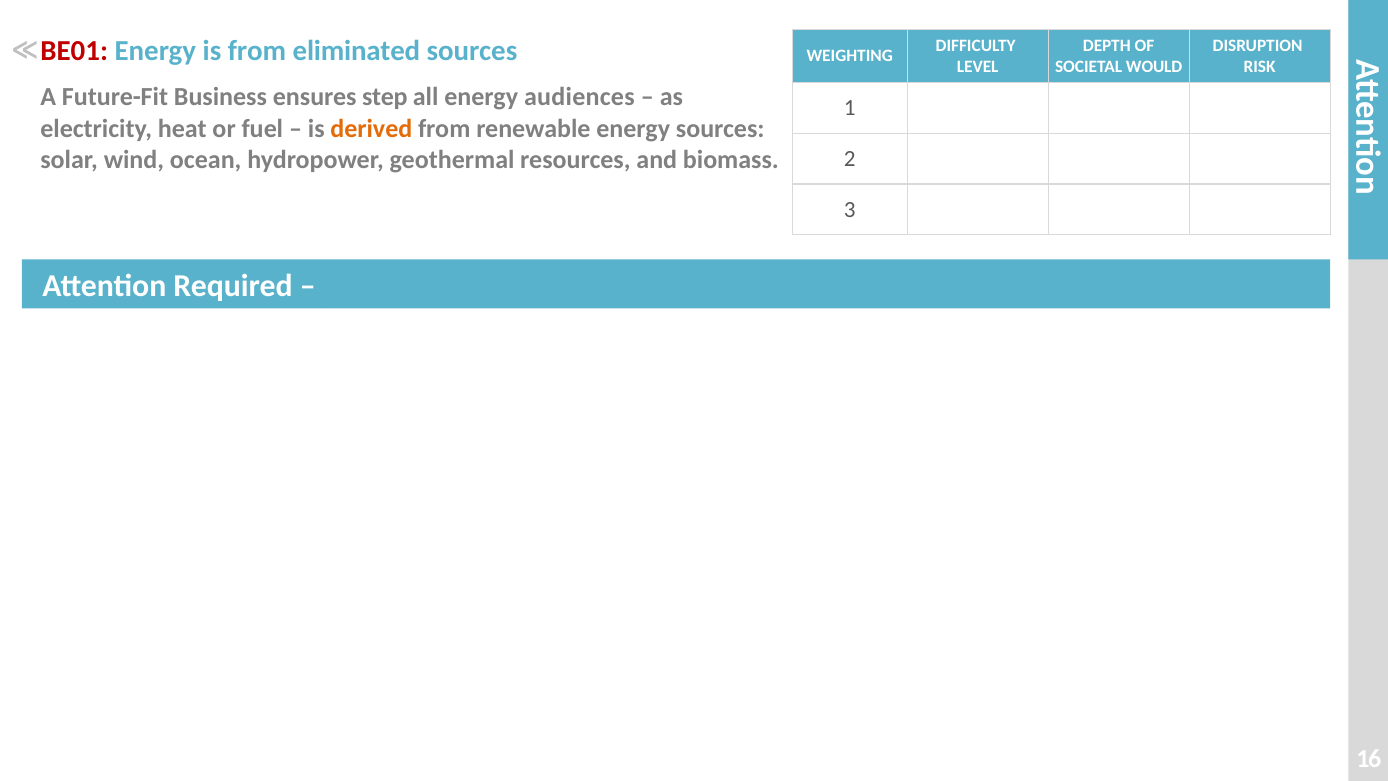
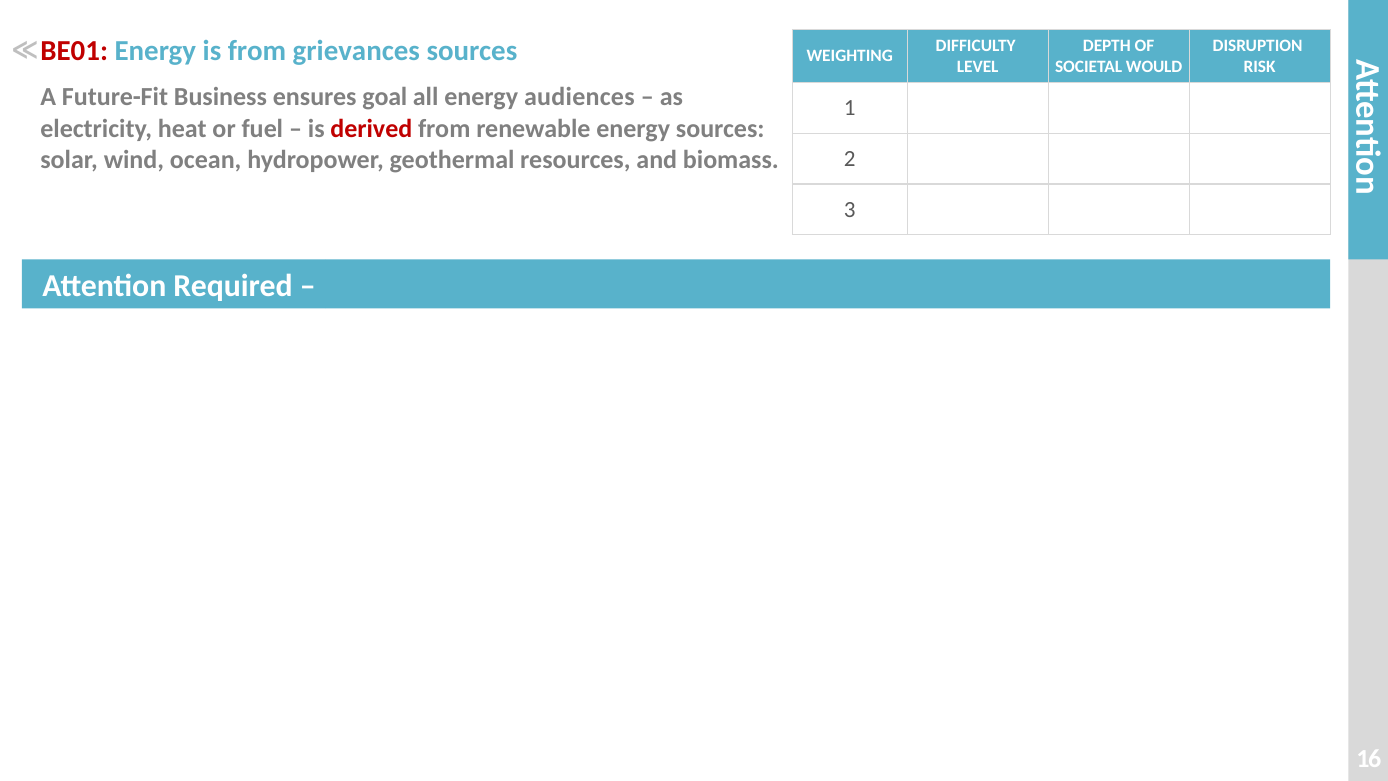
eliminated: eliminated -> grievances (356, 51)
step: step -> goal (385, 97)
derived colour: orange -> red (371, 129)
